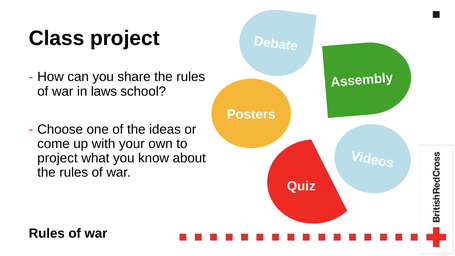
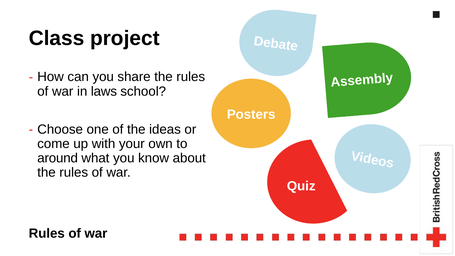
project: project -> around (58, 158)
